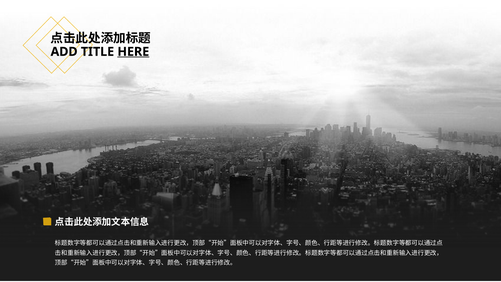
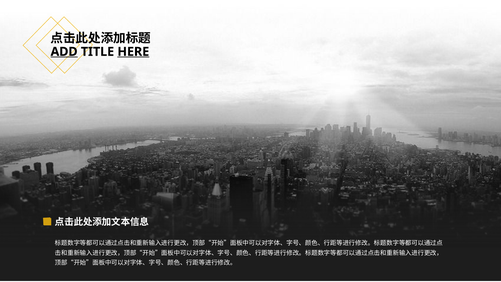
ADD underline: none -> present (64, 52)
